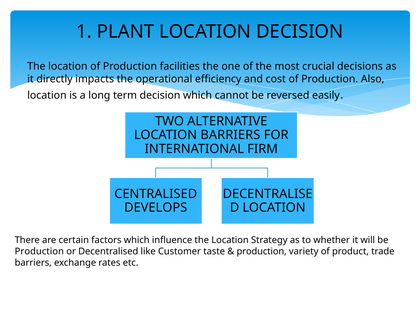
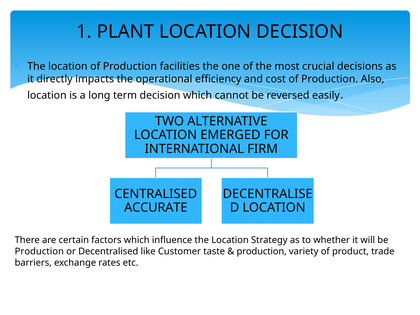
LOCATION BARRIERS: BARRIERS -> EMERGED (230, 135)
DEVELOPS: DEVELOPS -> ACCURATE (156, 208)
